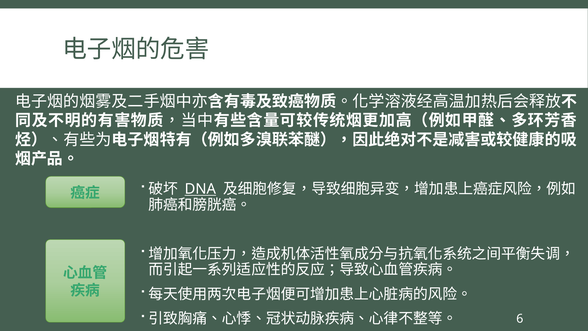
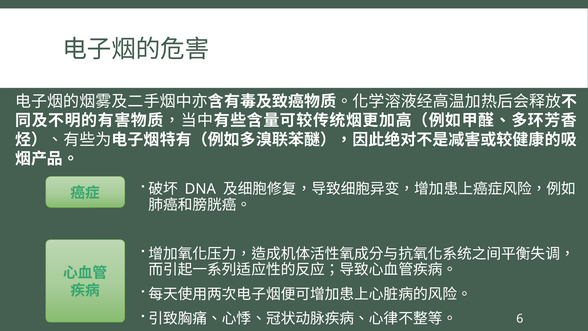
DNA underline: present -> none (200, 189)
